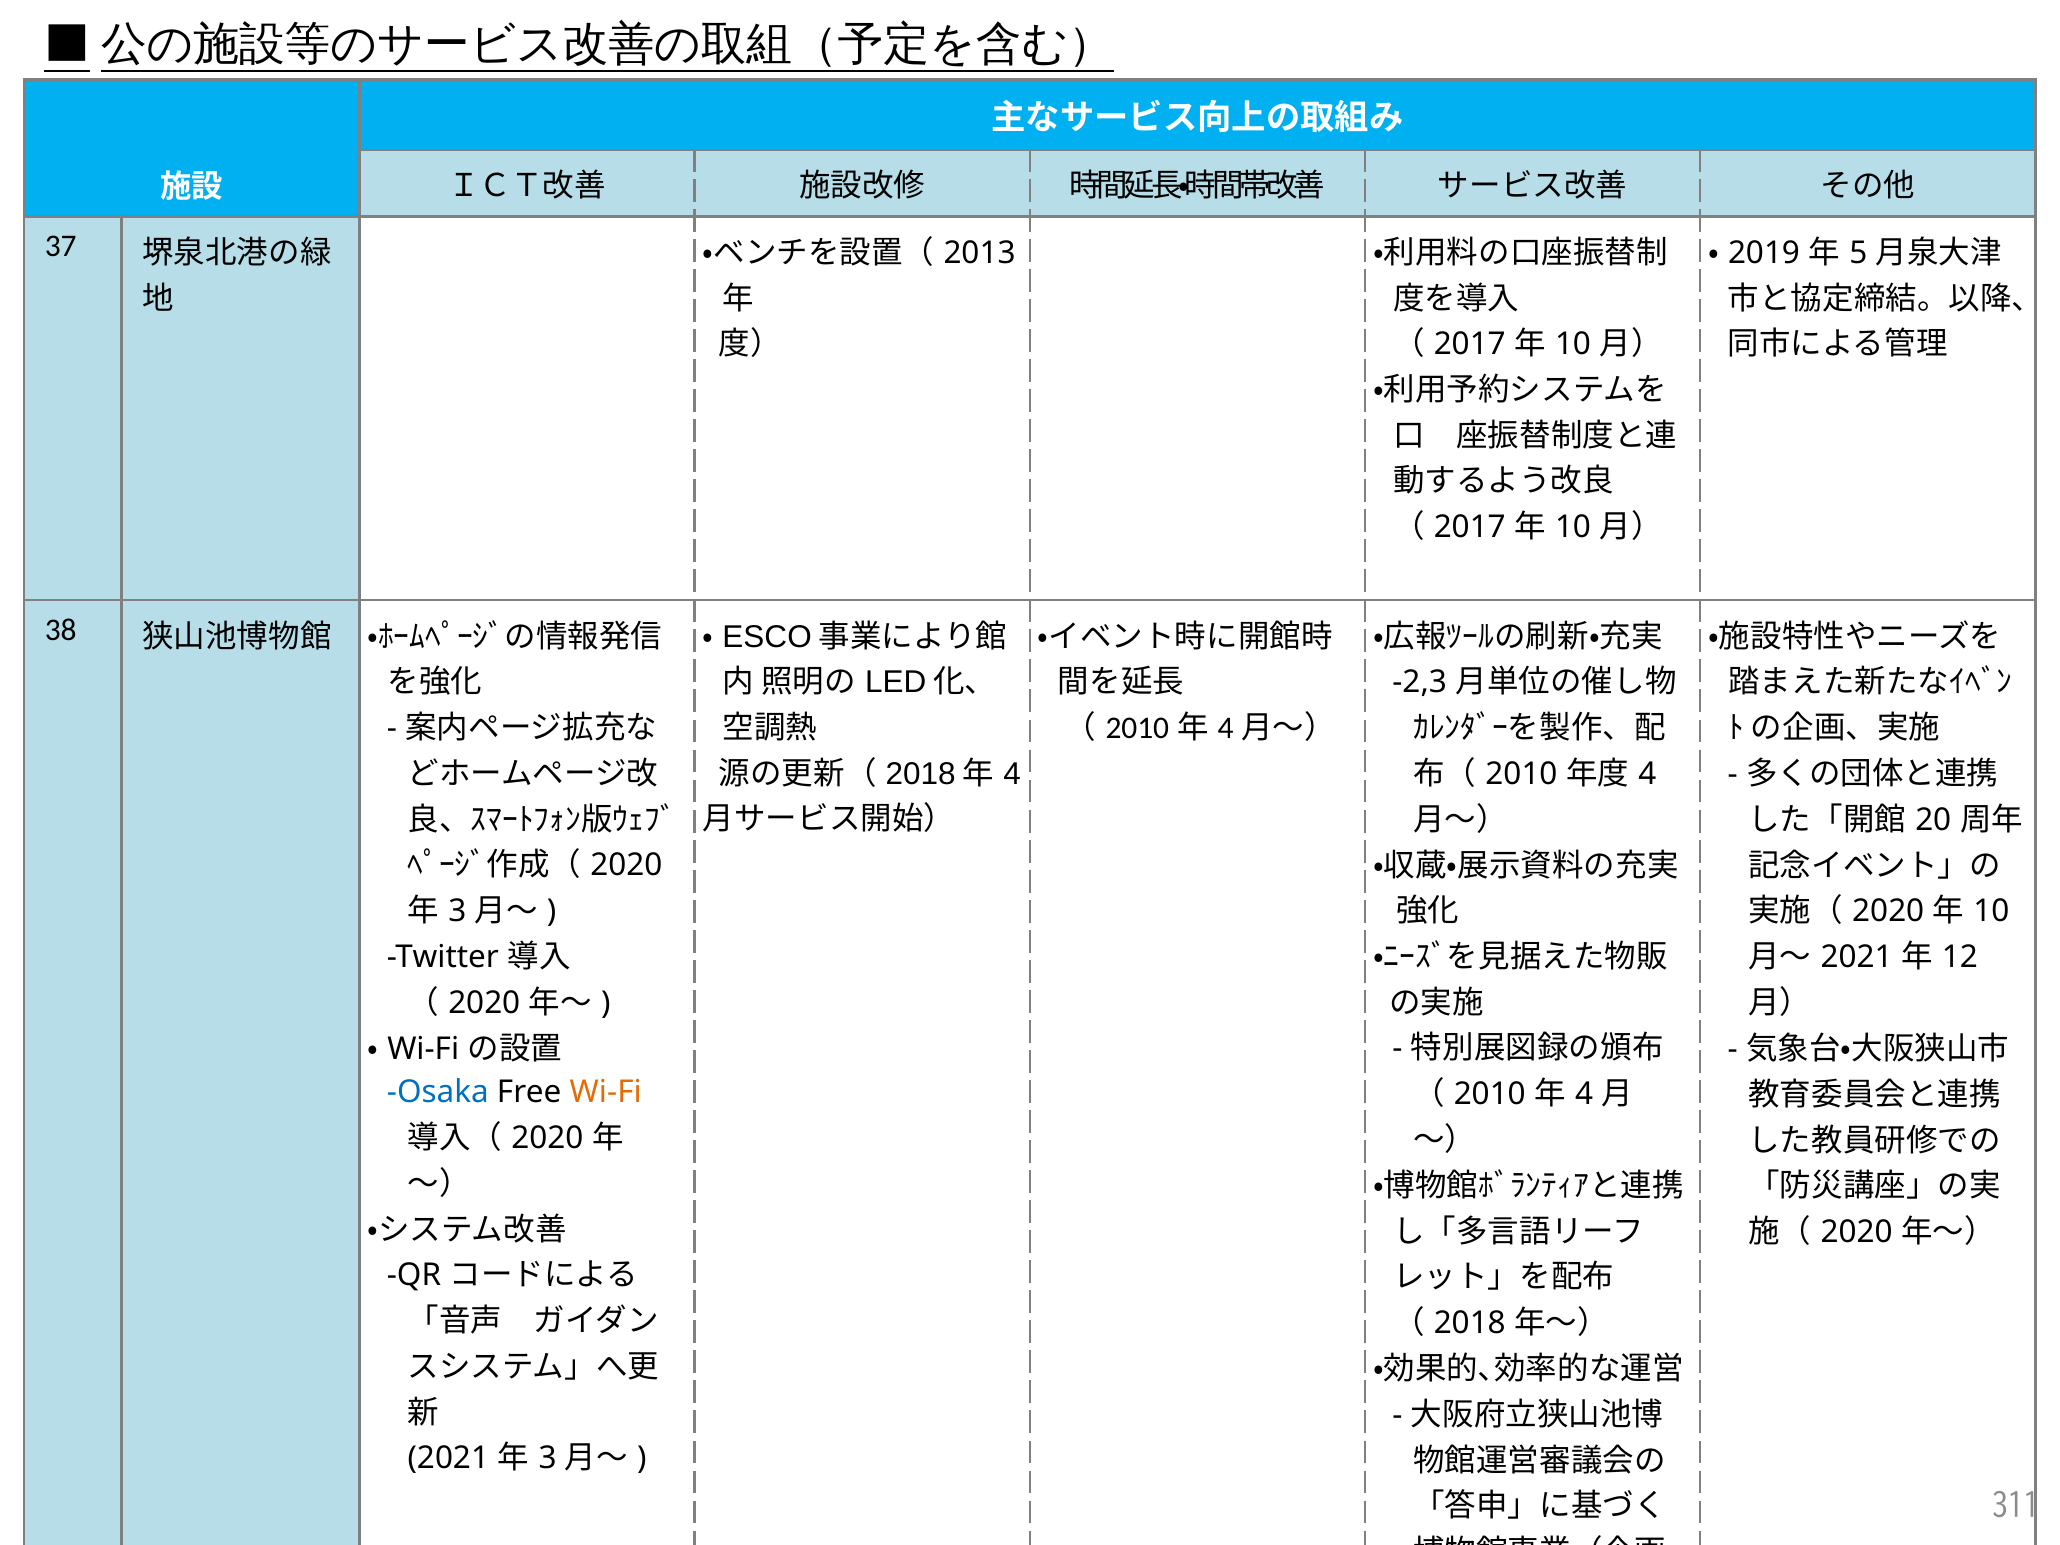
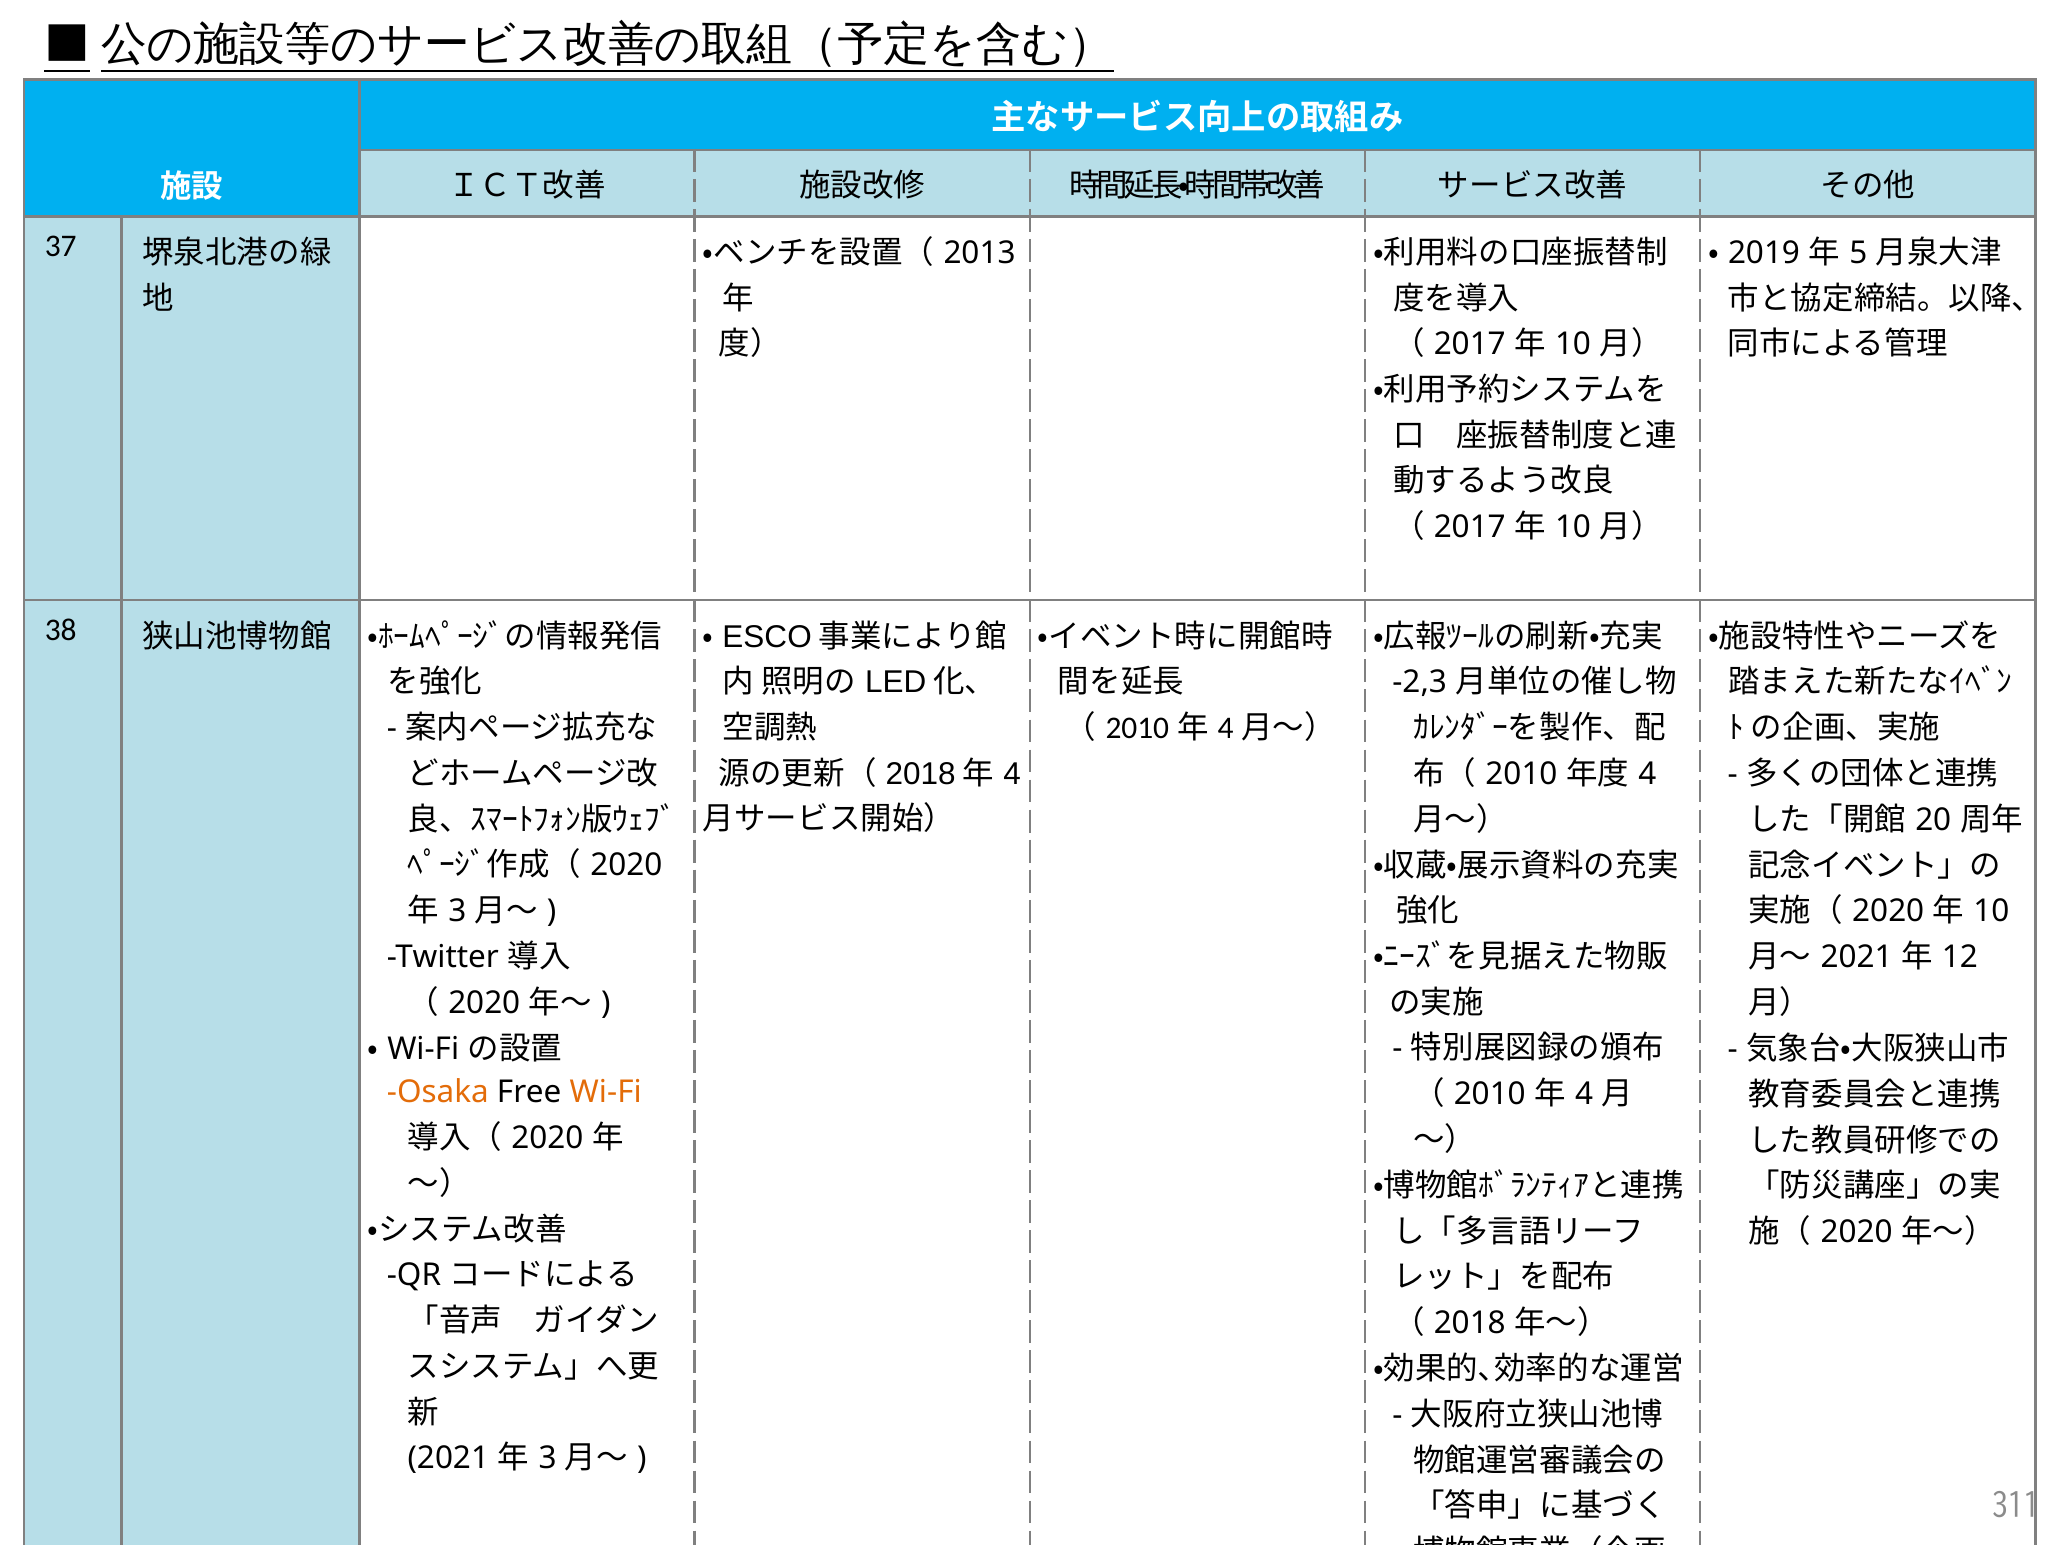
Osaka colour: blue -> orange (438, 1092)
